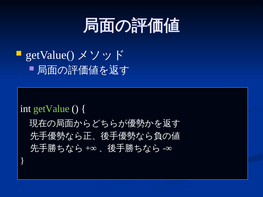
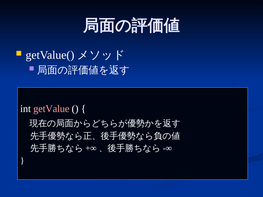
getValue colour: light green -> pink (51, 109)
